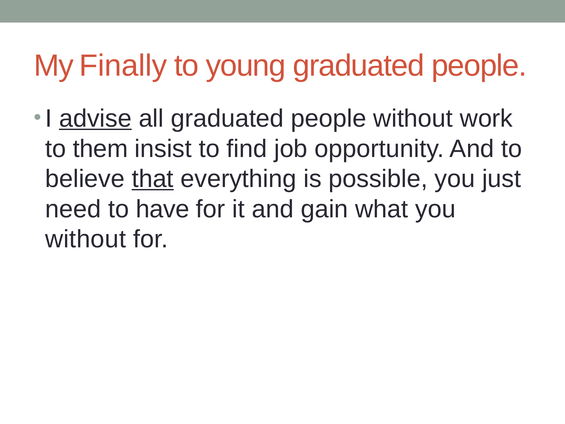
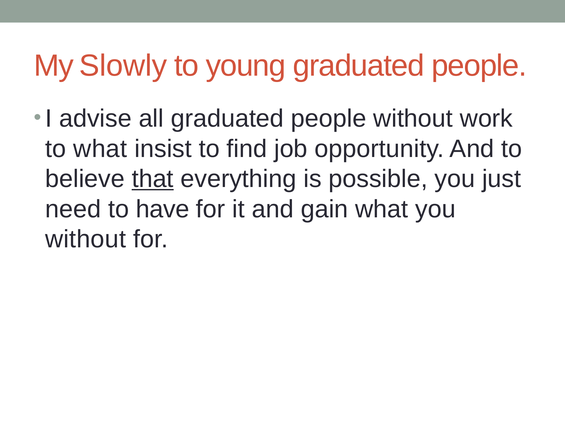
Finally: Finally -> Slowly (123, 66)
advise underline: present -> none (95, 119)
to them: them -> what (100, 149)
